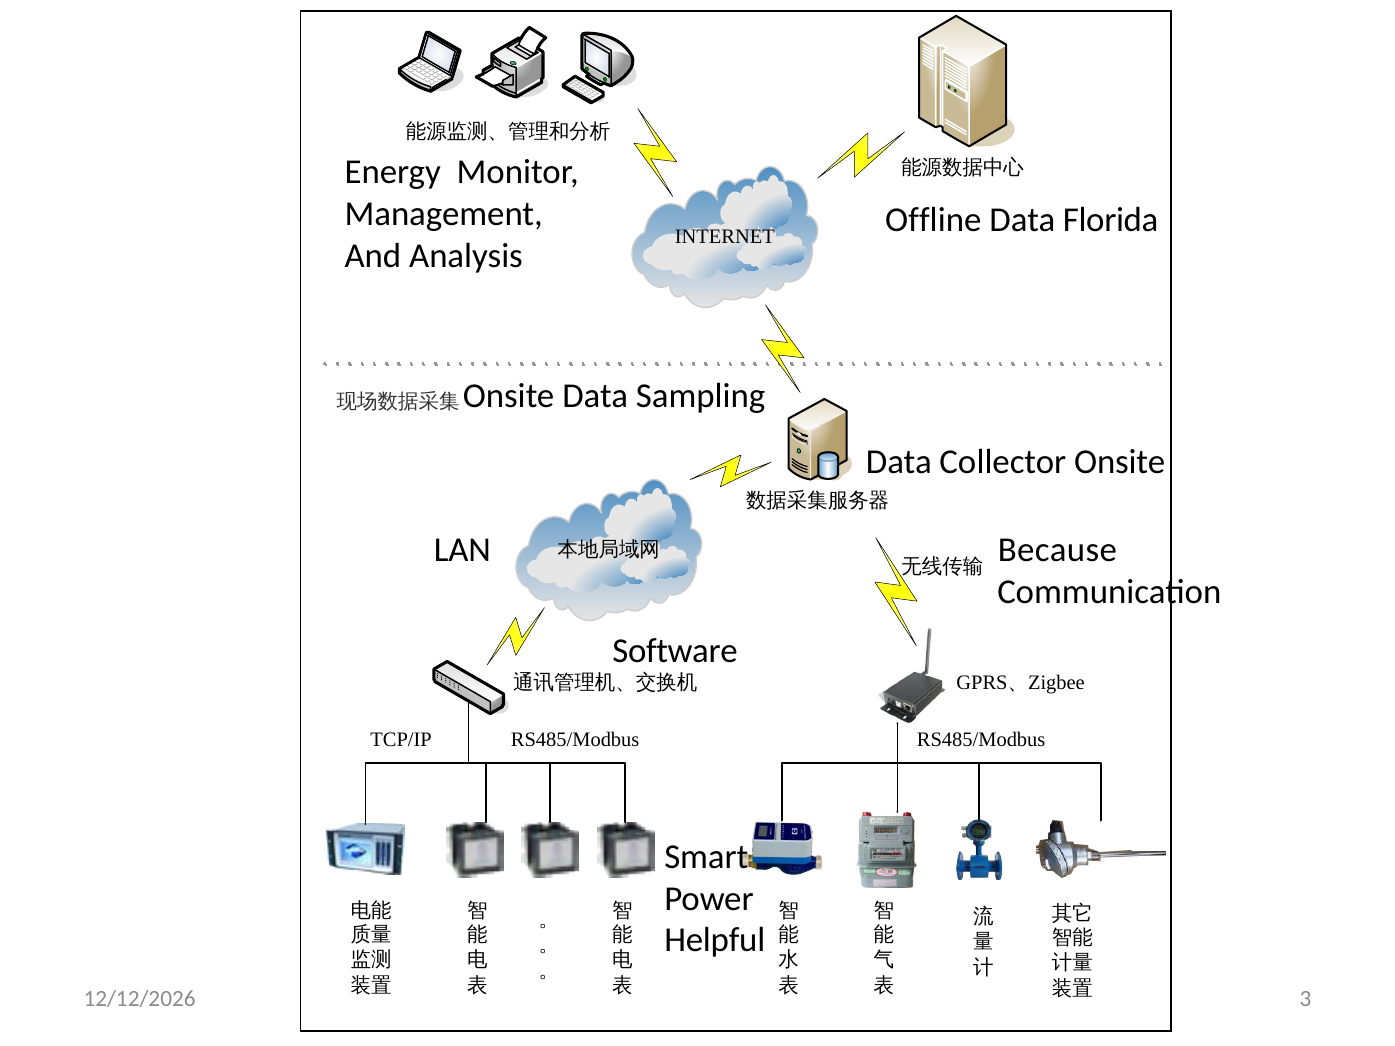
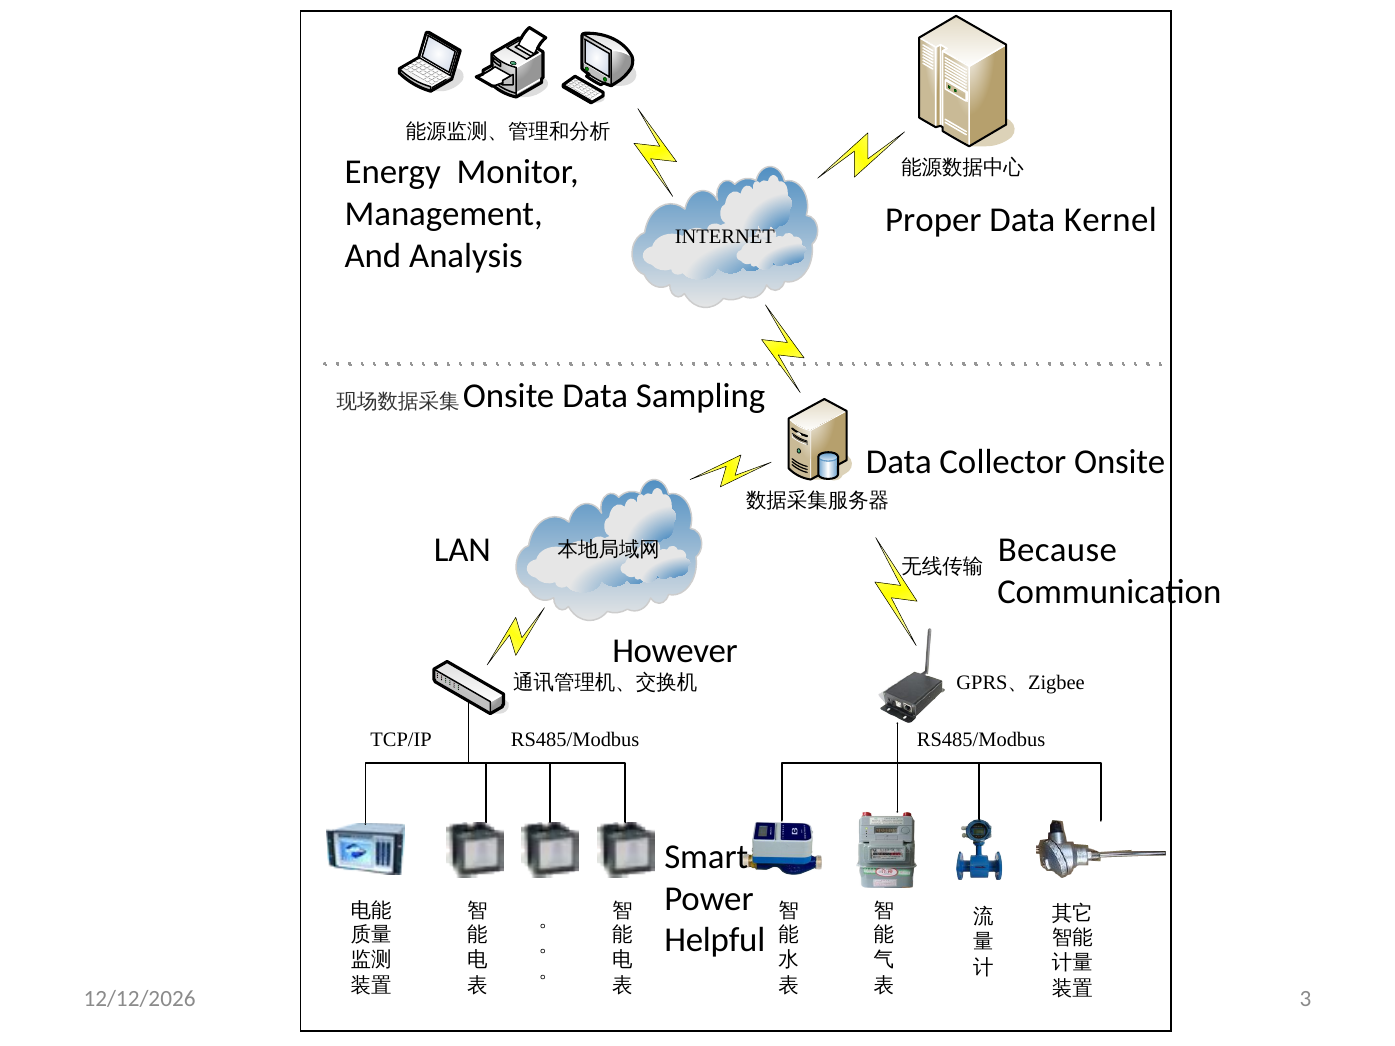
Offline: Offline -> Proper (933, 220)
Florida: Florida -> Kernel (1110, 220)
Software: Software -> However (675, 651)
